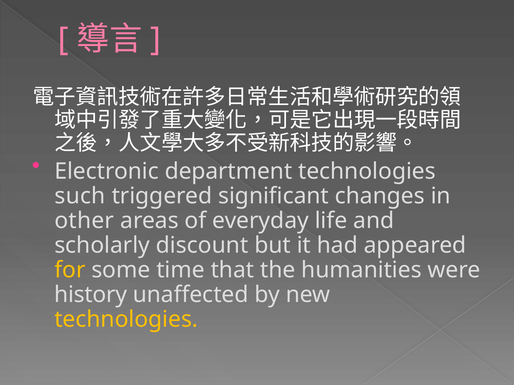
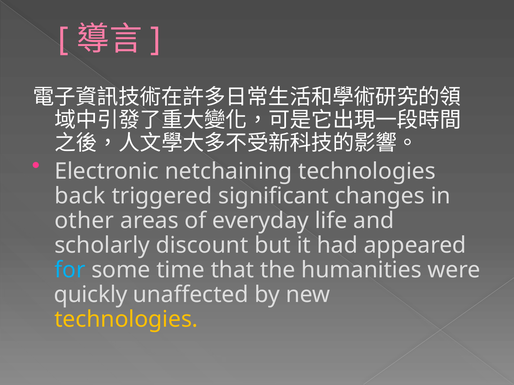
department: department -> netchaining (228, 172)
such: such -> back (80, 196)
for colour: yellow -> light blue (70, 270)
history: history -> quickly (91, 295)
